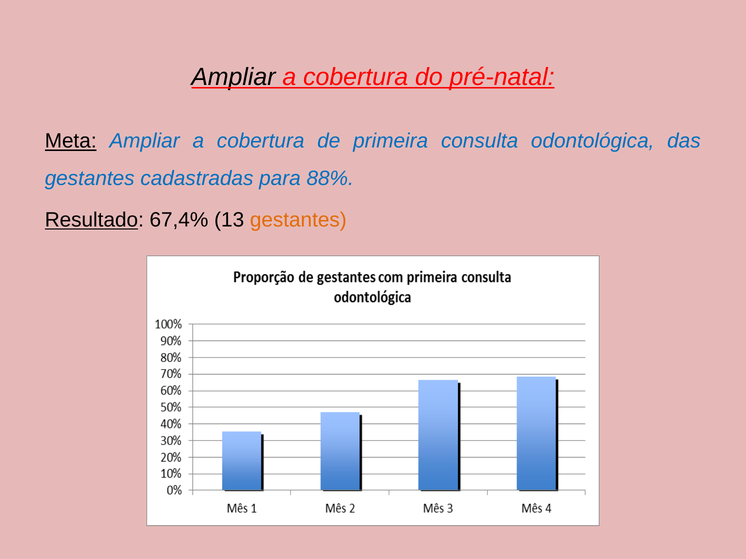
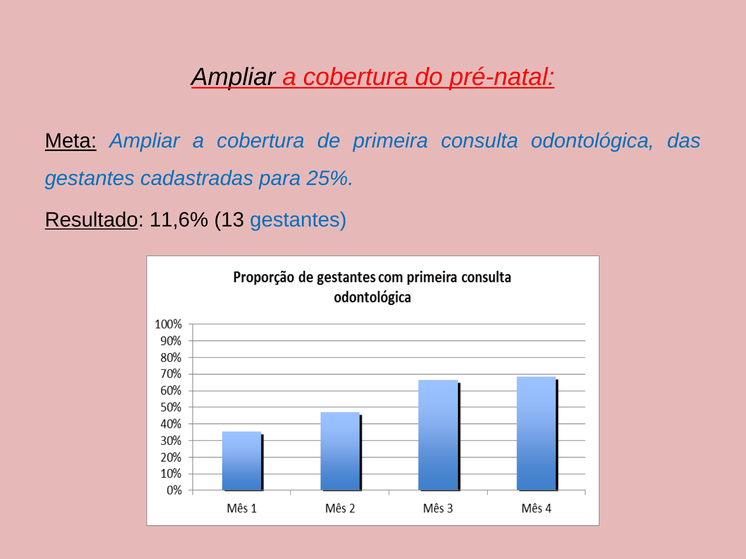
88%: 88% -> 25% (330, 179)
67,4%: 67,4% -> 11,6% (179, 220)
gestantes colour: orange -> blue (298, 220)
